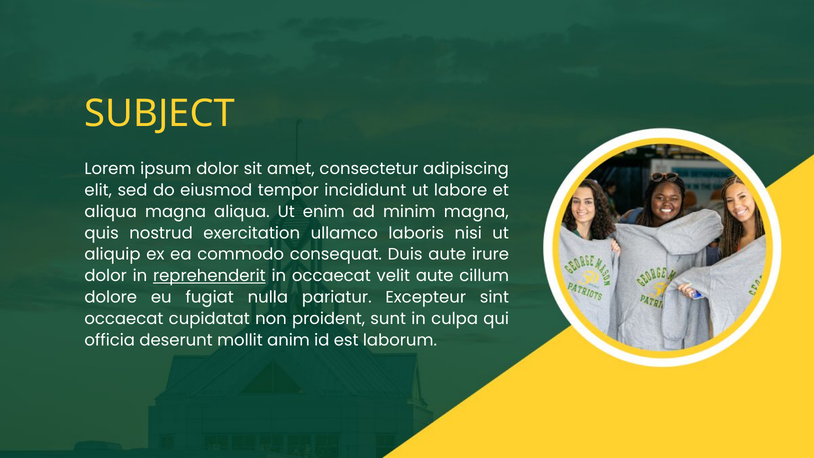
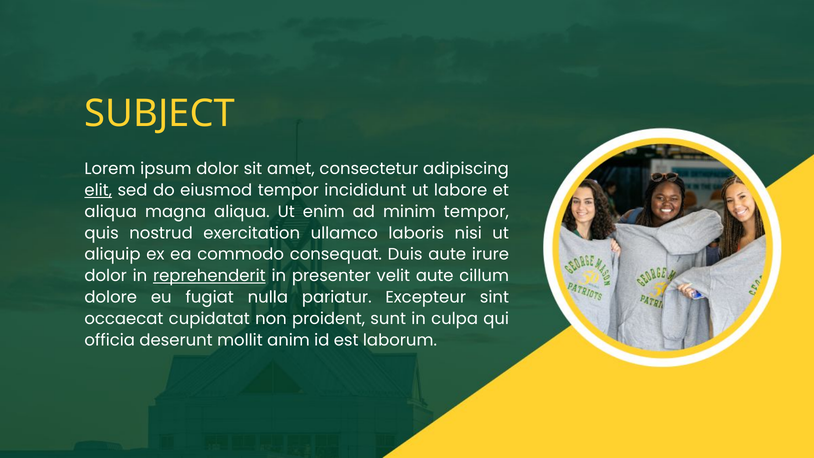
elit underline: none -> present (98, 190)
minim magna: magna -> tempor (476, 212)
in occaecat: occaecat -> presenter (331, 276)
